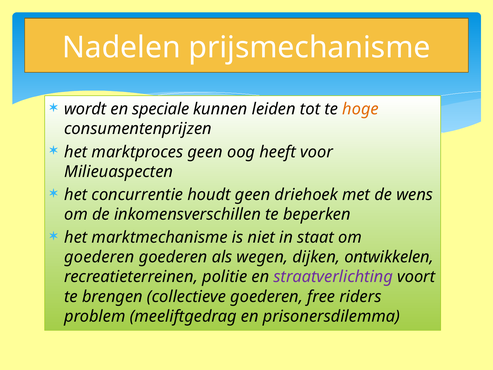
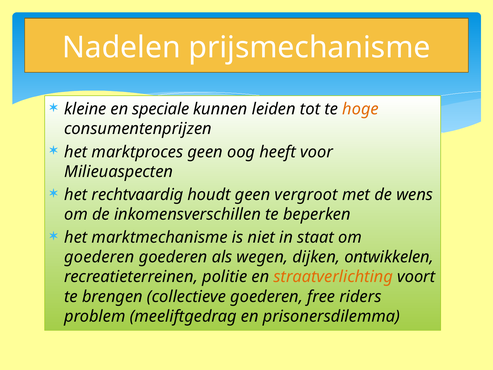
wordt: wordt -> kleine (85, 109)
concurrentie: concurrentie -> rechtvaardig (137, 195)
driehoek: driehoek -> vergroot (306, 195)
straatverlichting colour: purple -> orange (333, 277)
